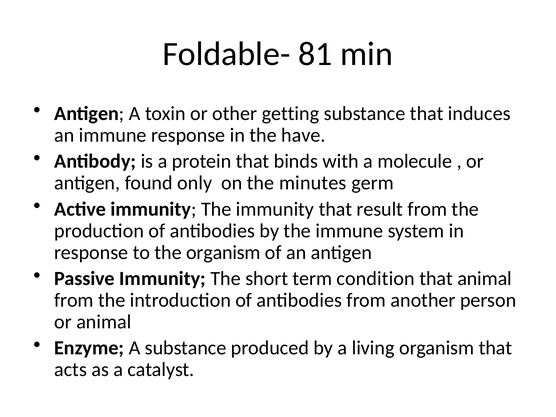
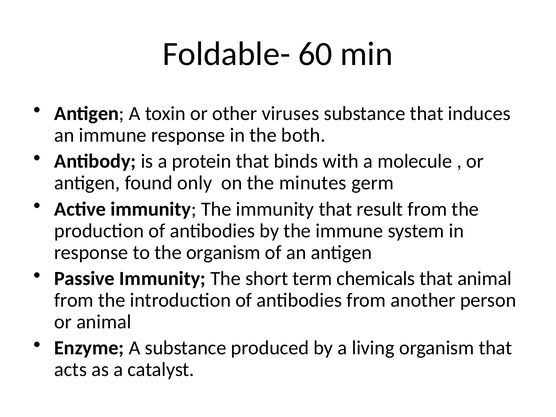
81: 81 -> 60 (315, 54)
getting: getting -> viruses (290, 114)
have: have -> both (303, 135)
condition: condition -> chemicals (376, 279)
